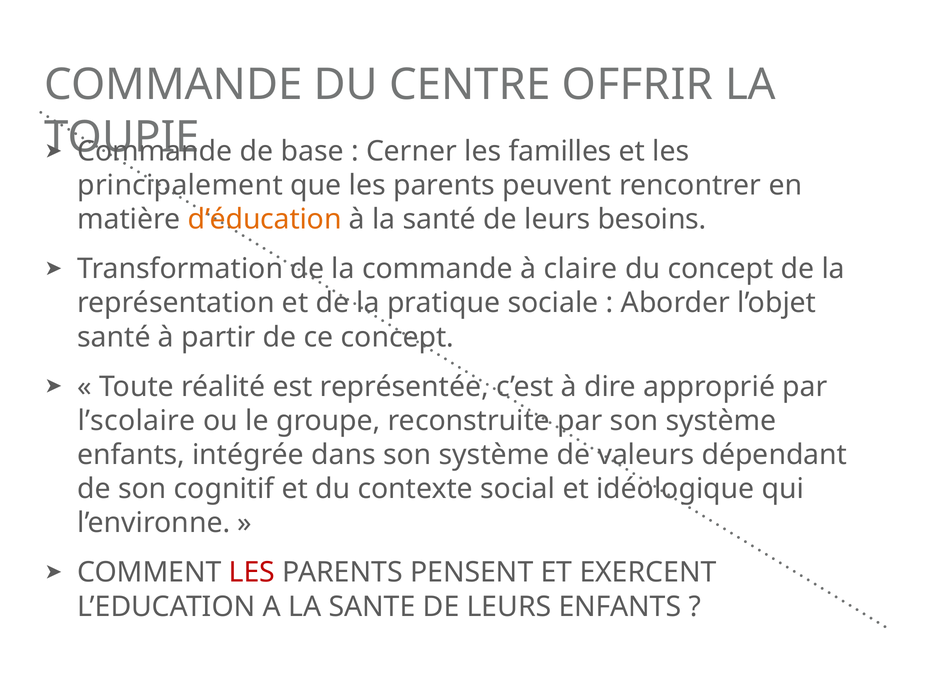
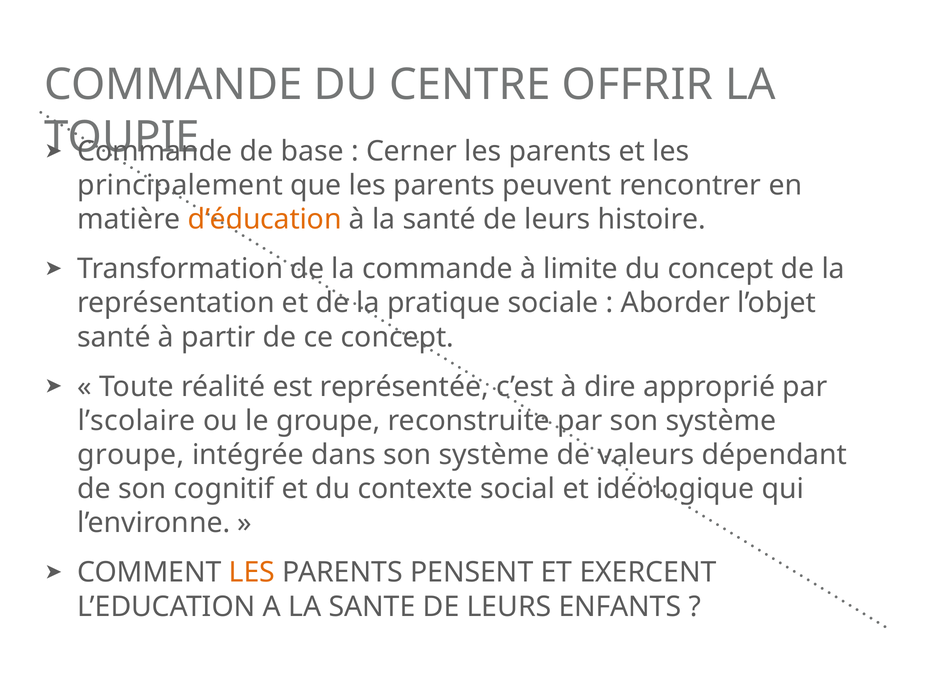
Cerner les familles: familles -> parents (560, 151)
besoins: besoins -> histoire (652, 219)
claire: claire -> limite (581, 269)
enfants: enfants -> groupe (131, 455)
LES colour: red -> orange (252, 573)
